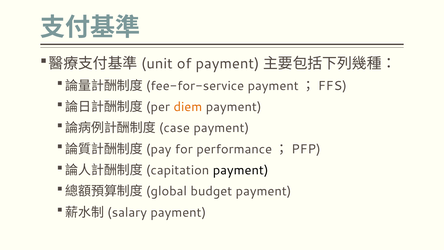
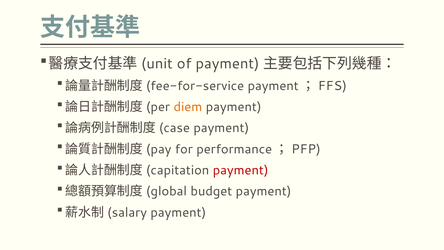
payment colour: black -> red (241, 170)
